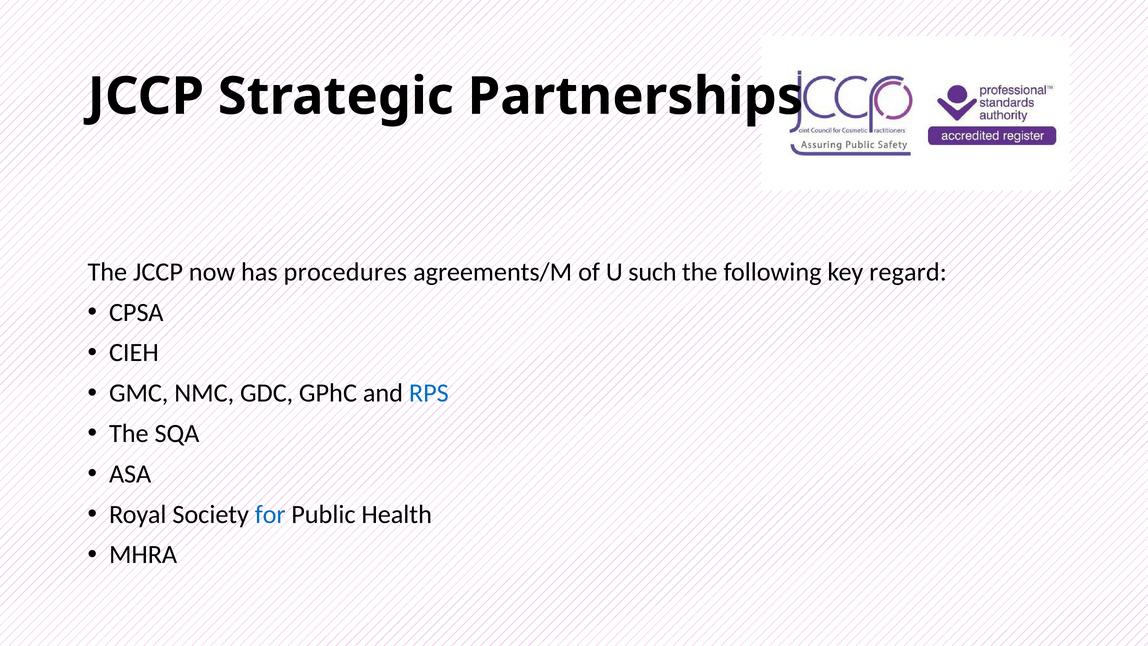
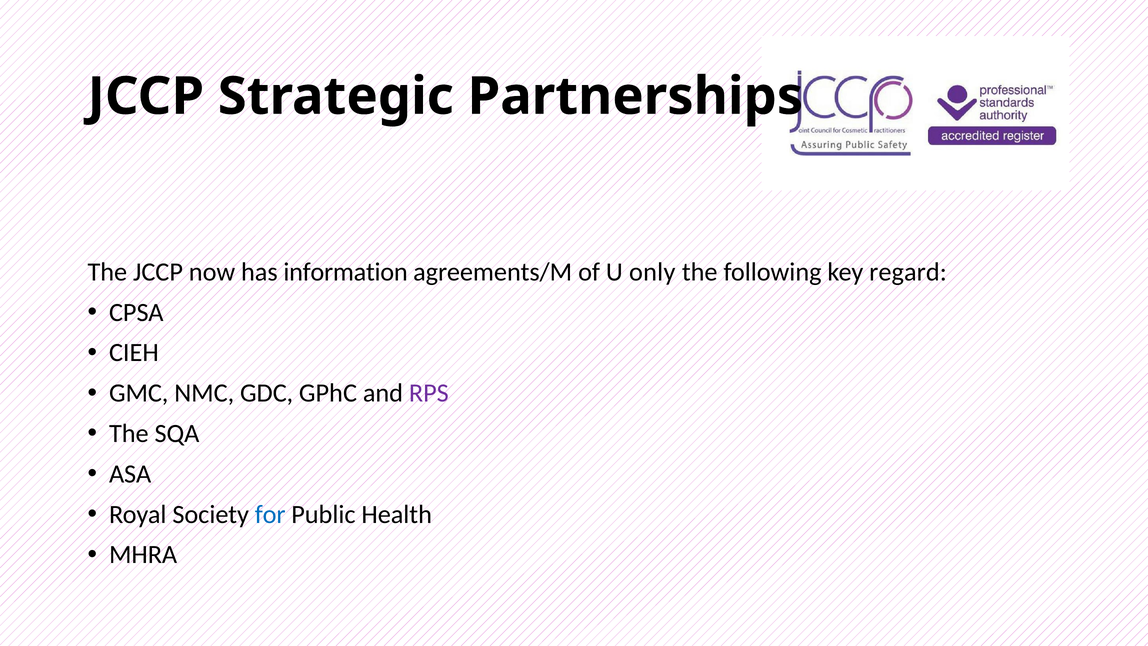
procedures: procedures -> information (346, 272)
such: such -> only (652, 272)
RPS colour: blue -> purple (429, 393)
